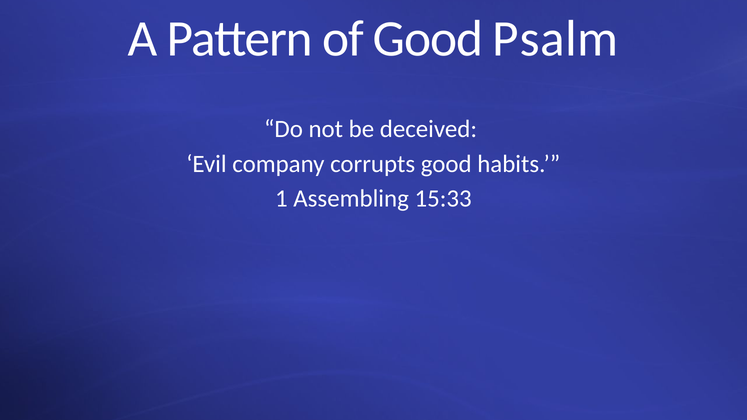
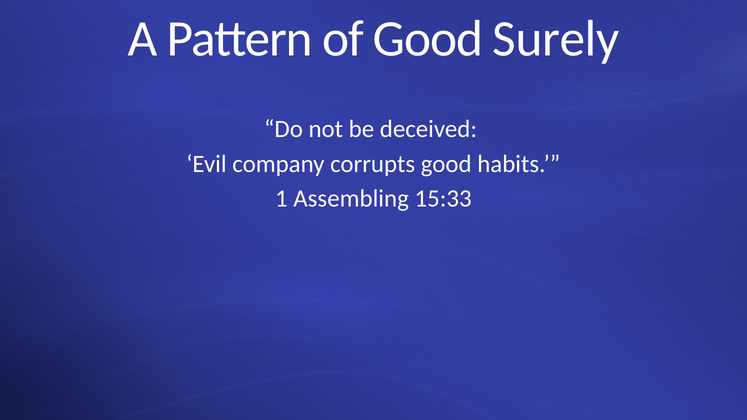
Psalm: Psalm -> Surely (556, 39)
